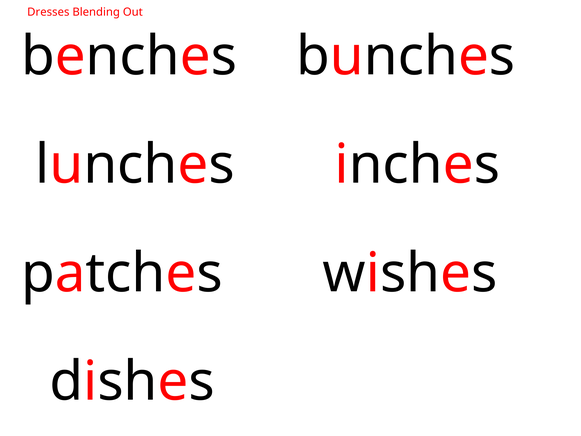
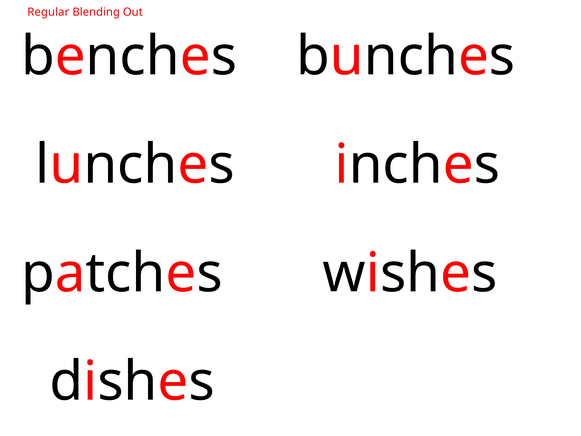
Dresses: Dresses -> Regular (48, 12)
